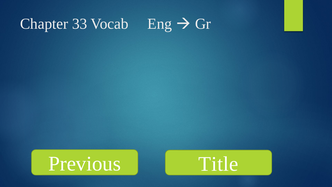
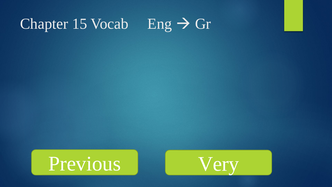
33: 33 -> 15 (80, 24)
Title: Title -> Very (219, 164)
